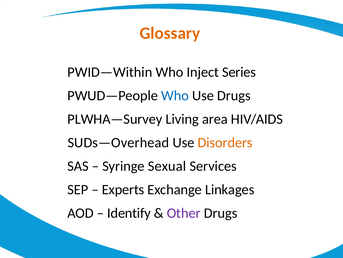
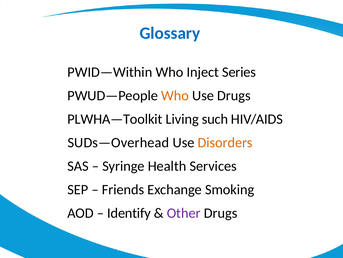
Glossary colour: orange -> blue (170, 33)
Who colour: blue -> orange (175, 95)
PLWHA—Survey: PLWHA—Survey -> PLWHA—Toolkit (115, 119)
area: area -> such (215, 119)
Sexual: Sexual -> Health (167, 166)
Experts: Experts -> Friends (123, 189)
Linkages: Linkages -> Smoking (230, 189)
